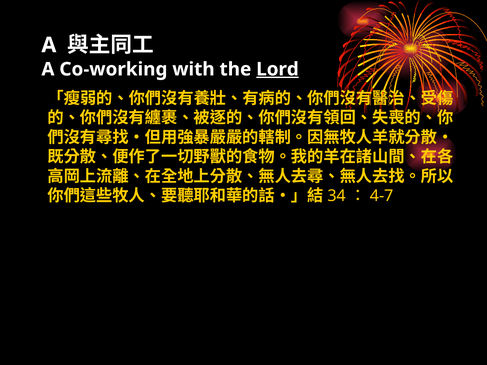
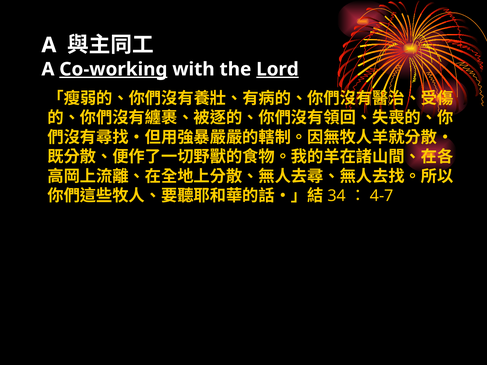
Co-working underline: none -> present (113, 69)
